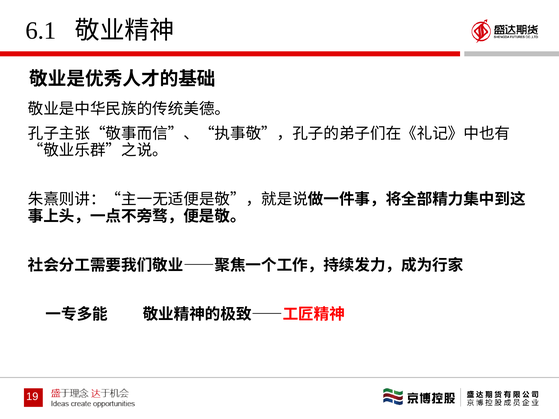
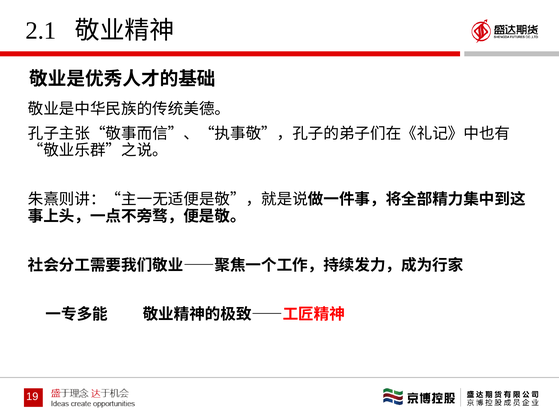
6.1: 6.1 -> 2.1 (41, 31)
